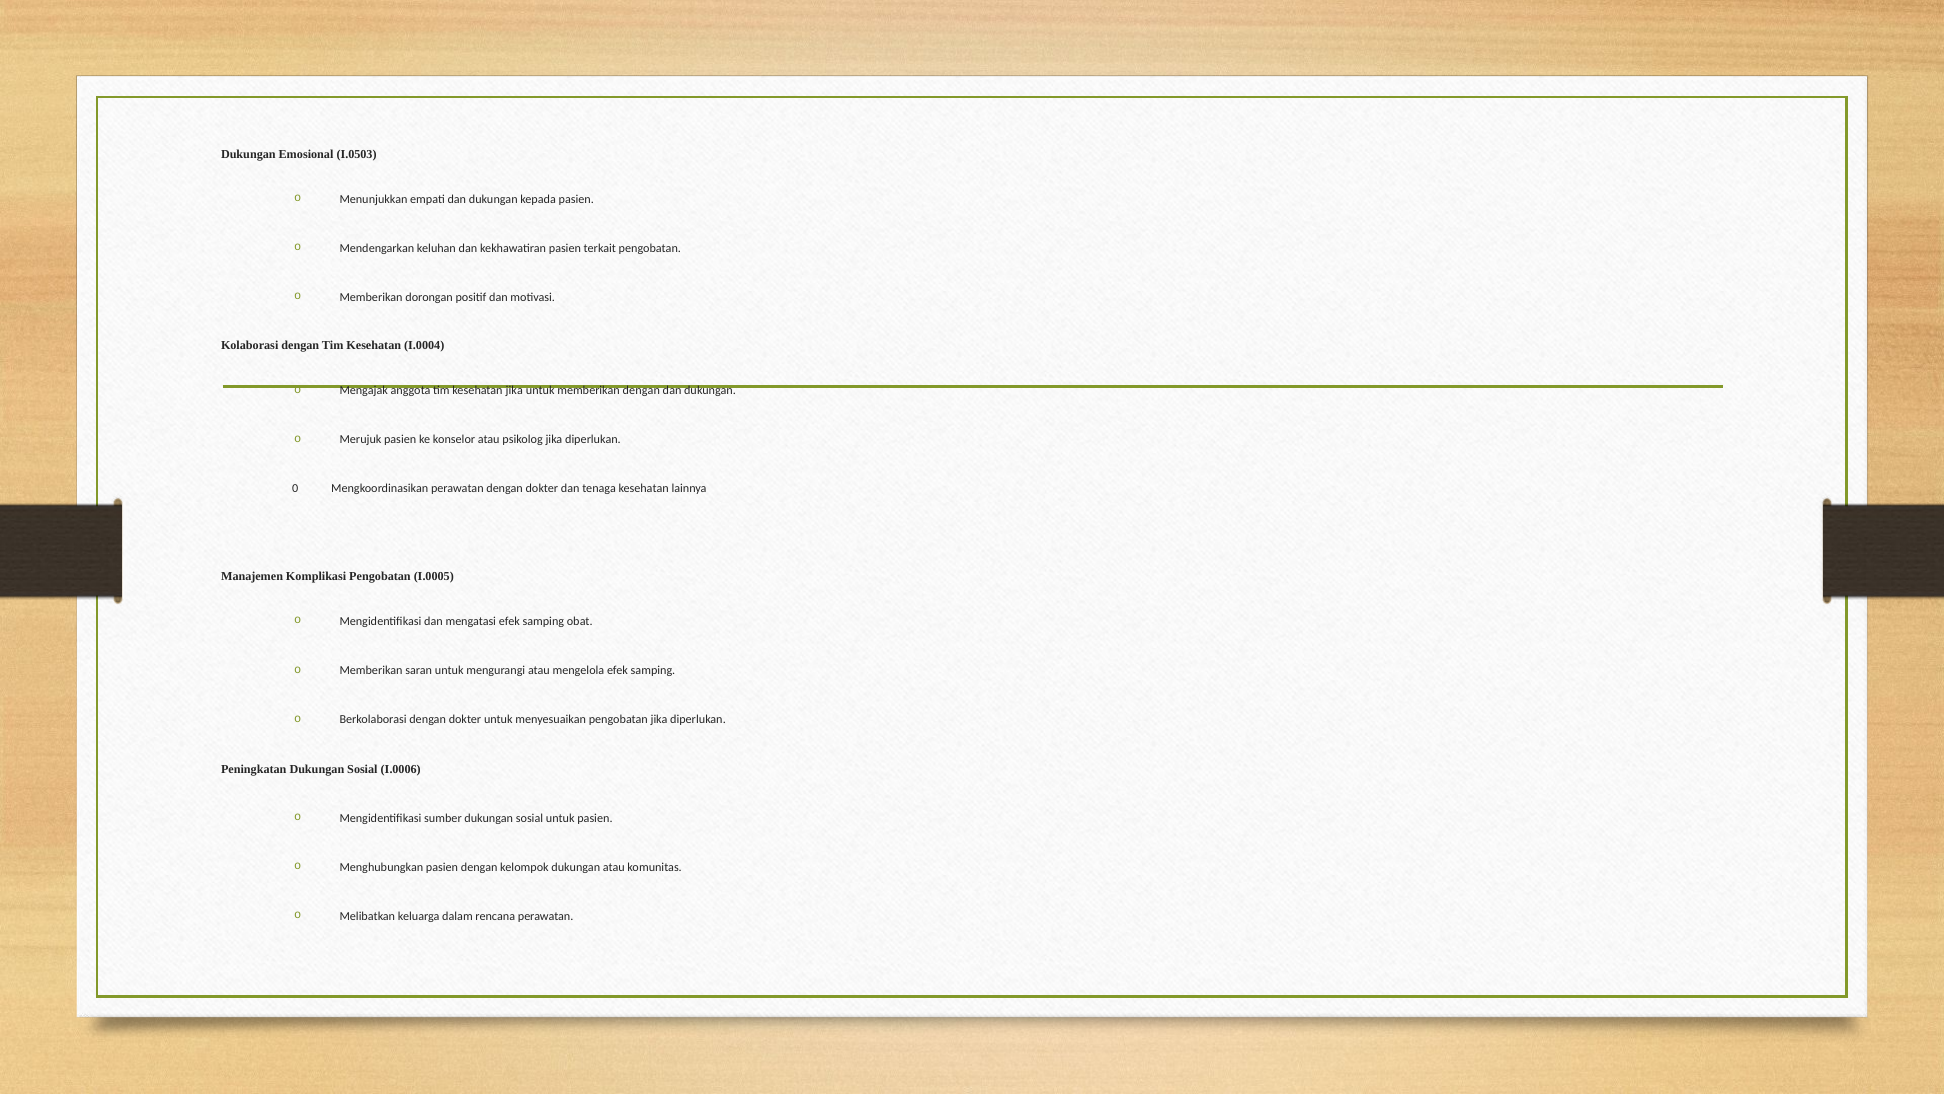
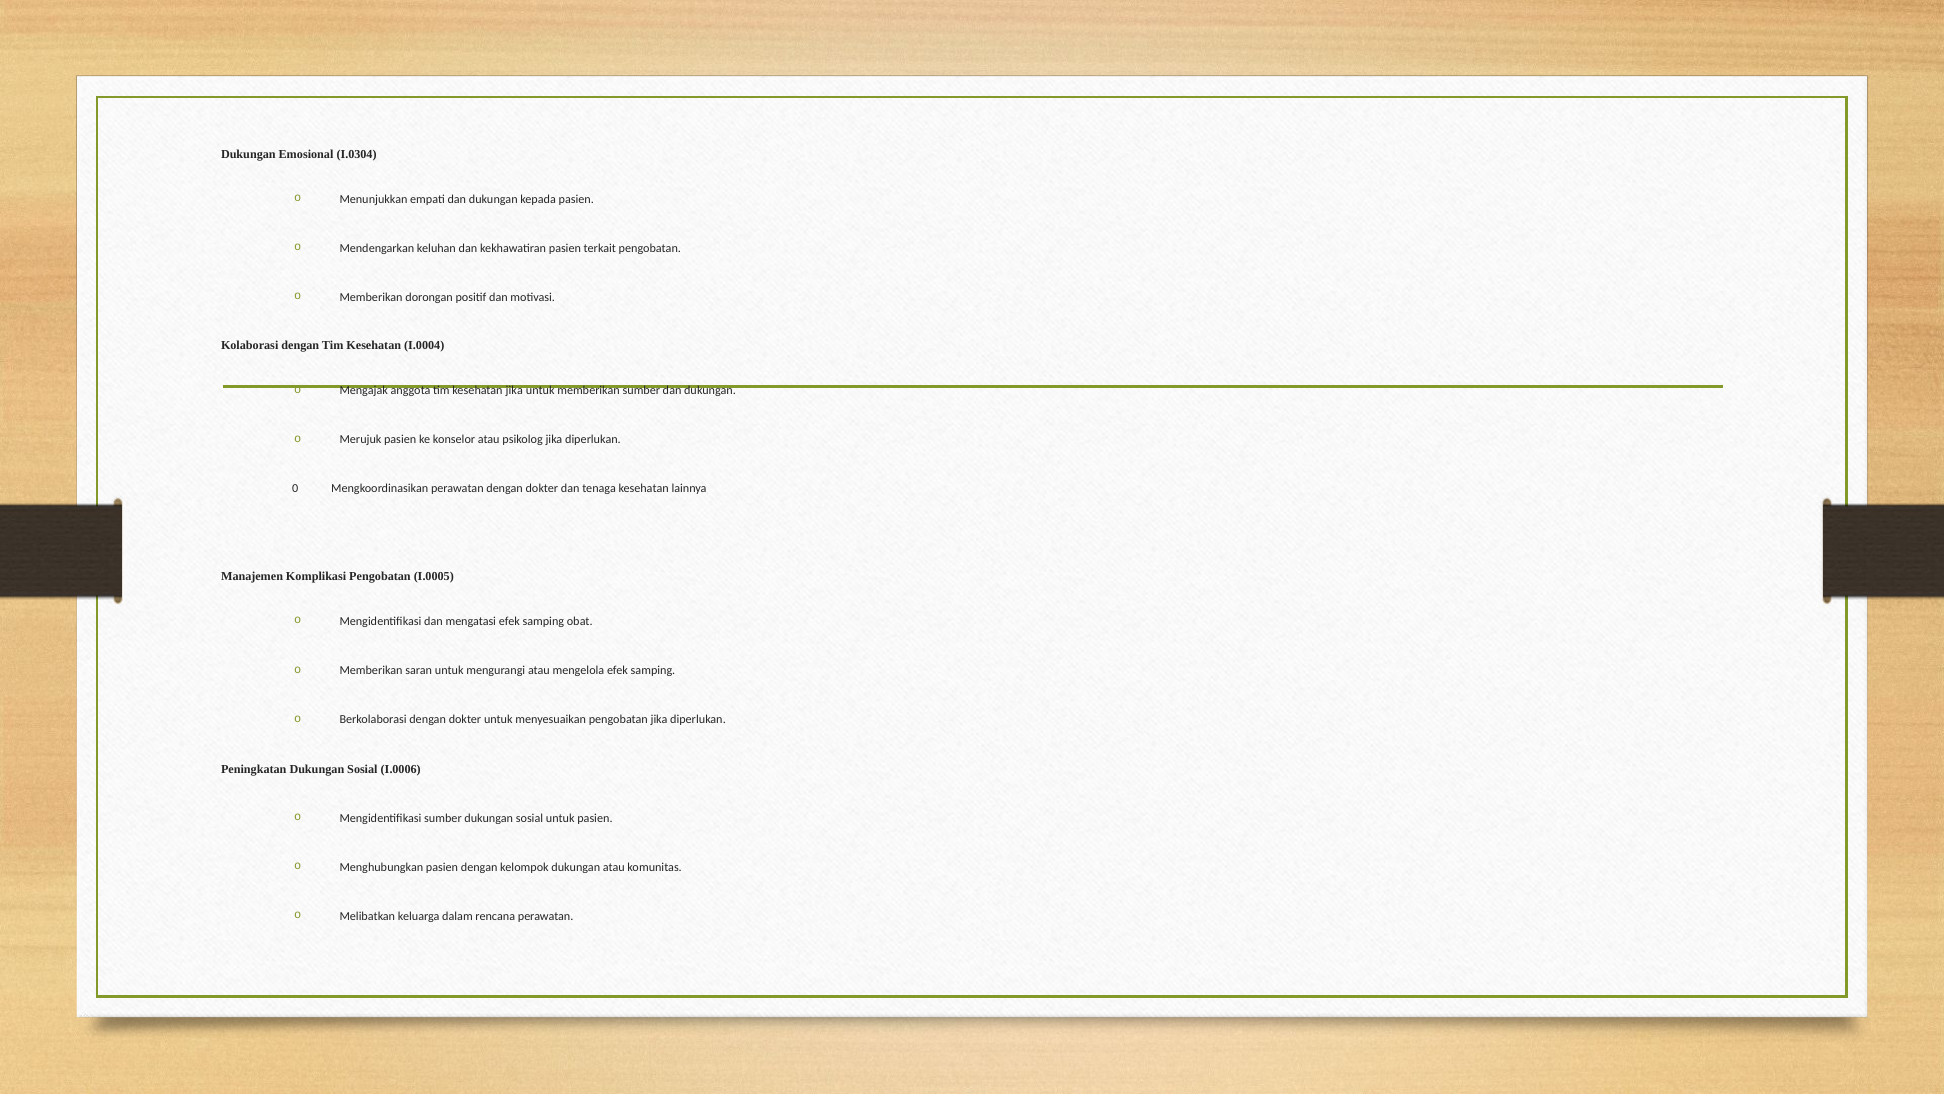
I.0503: I.0503 -> I.0304 (357, 154)
memberikan dengan: dengan -> sumber (641, 391)
